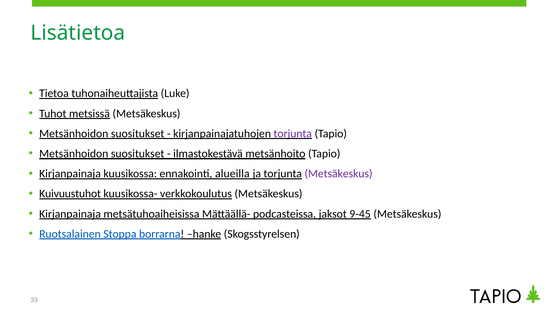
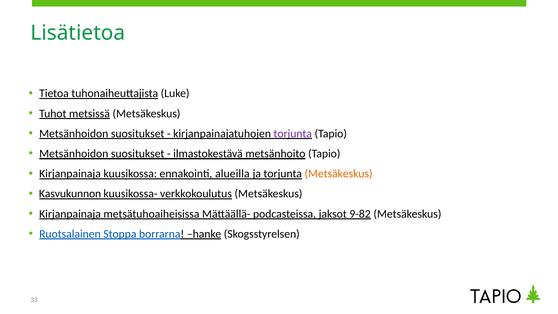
Metsäkeskus colour: purple -> orange (339, 174)
Kuivuustuhot: Kuivuustuhot -> Kasvukunnon (70, 194)
9-45: 9-45 -> 9-82 (360, 214)
